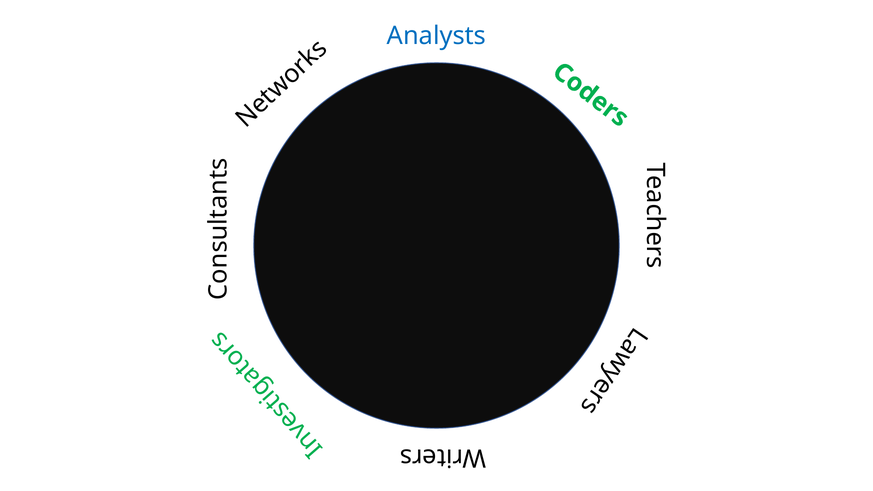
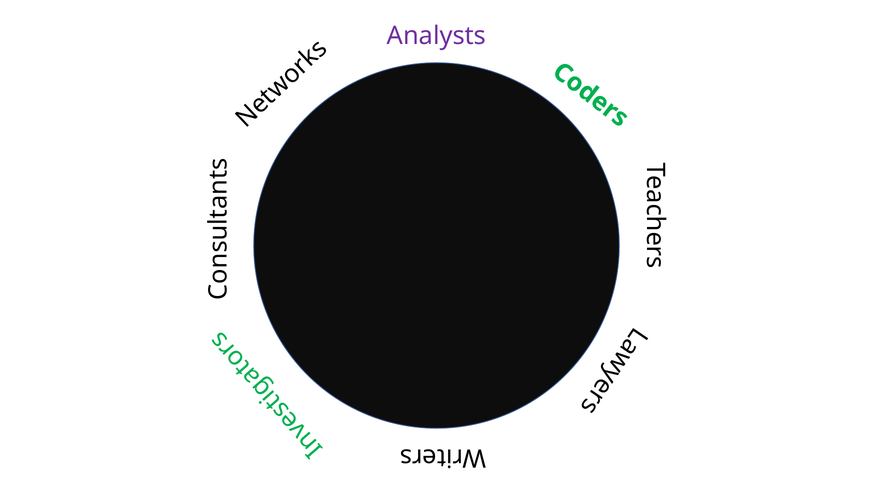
Analysts colour: blue -> purple (437, 36)
